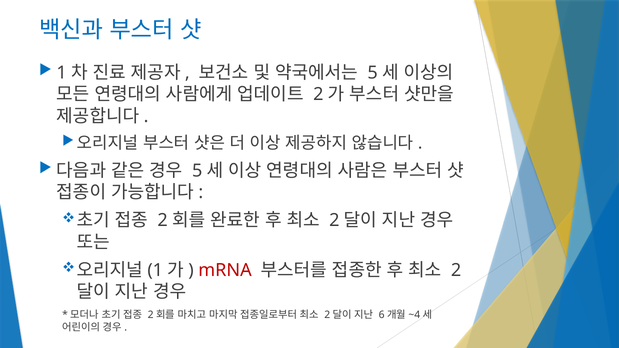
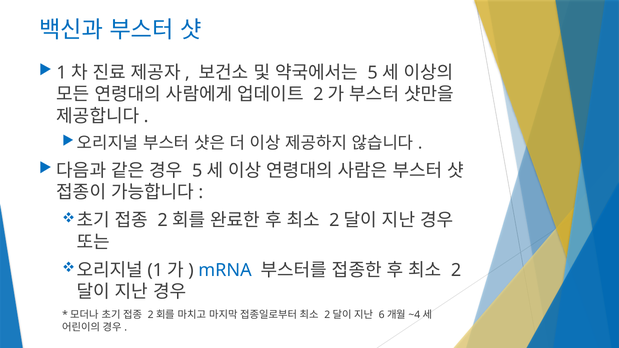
mRNA colour: red -> blue (225, 270)
